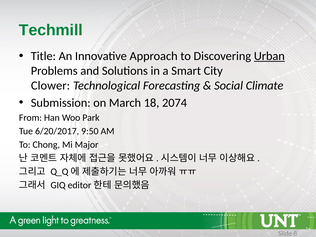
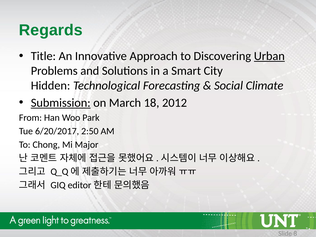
Techmill: Techmill -> Regards (51, 30)
Clower: Clower -> Hidden (51, 86)
Submission underline: none -> present (61, 103)
2074: 2074 -> 2012 (175, 103)
9:50: 9:50 -> 2:50 (90, 131)
